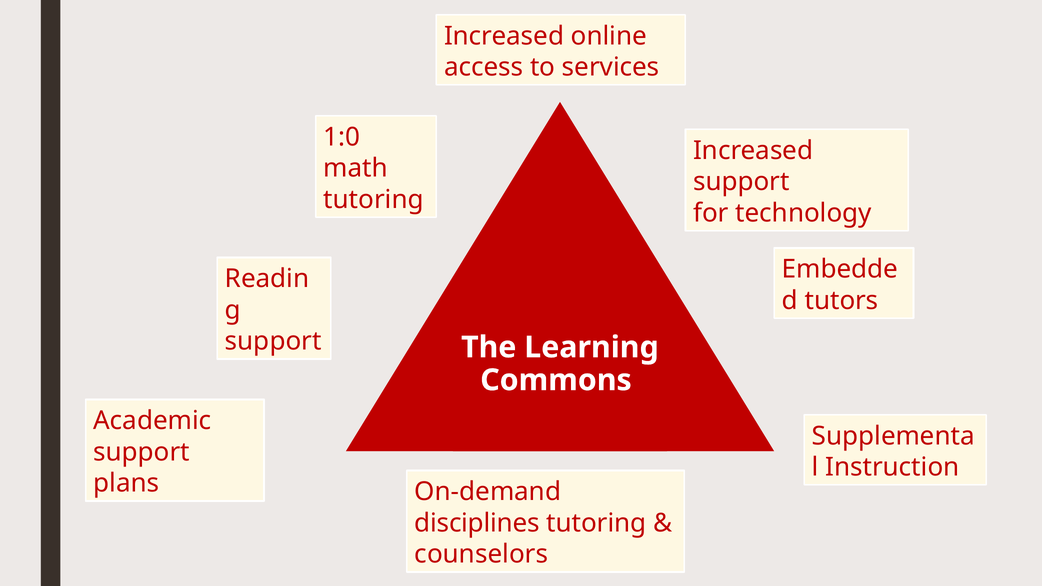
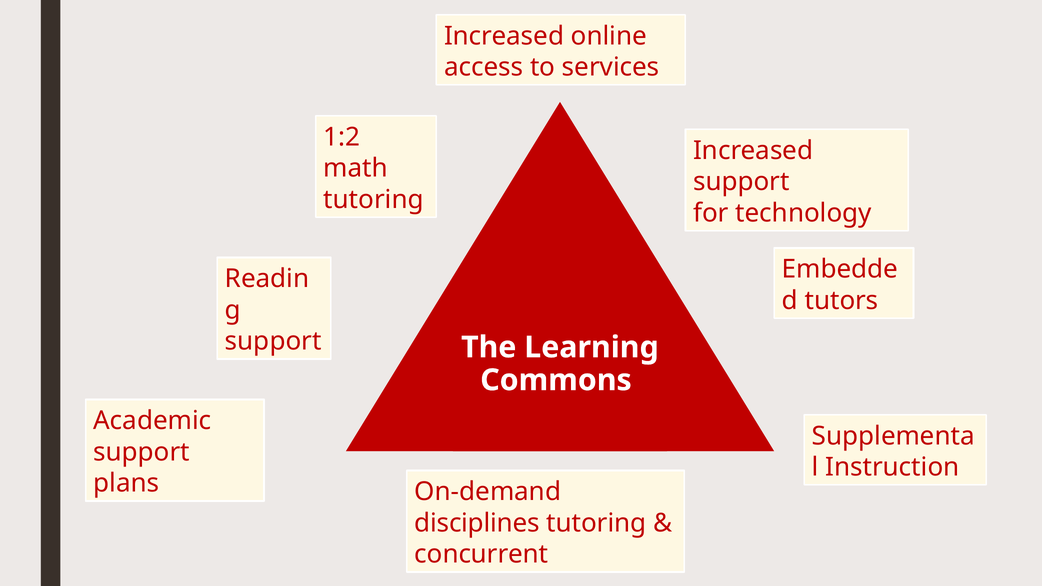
1:0: 1:0 -> 1:2 (342, 137)
counselors: counselors -> concurrent (481, 554)
